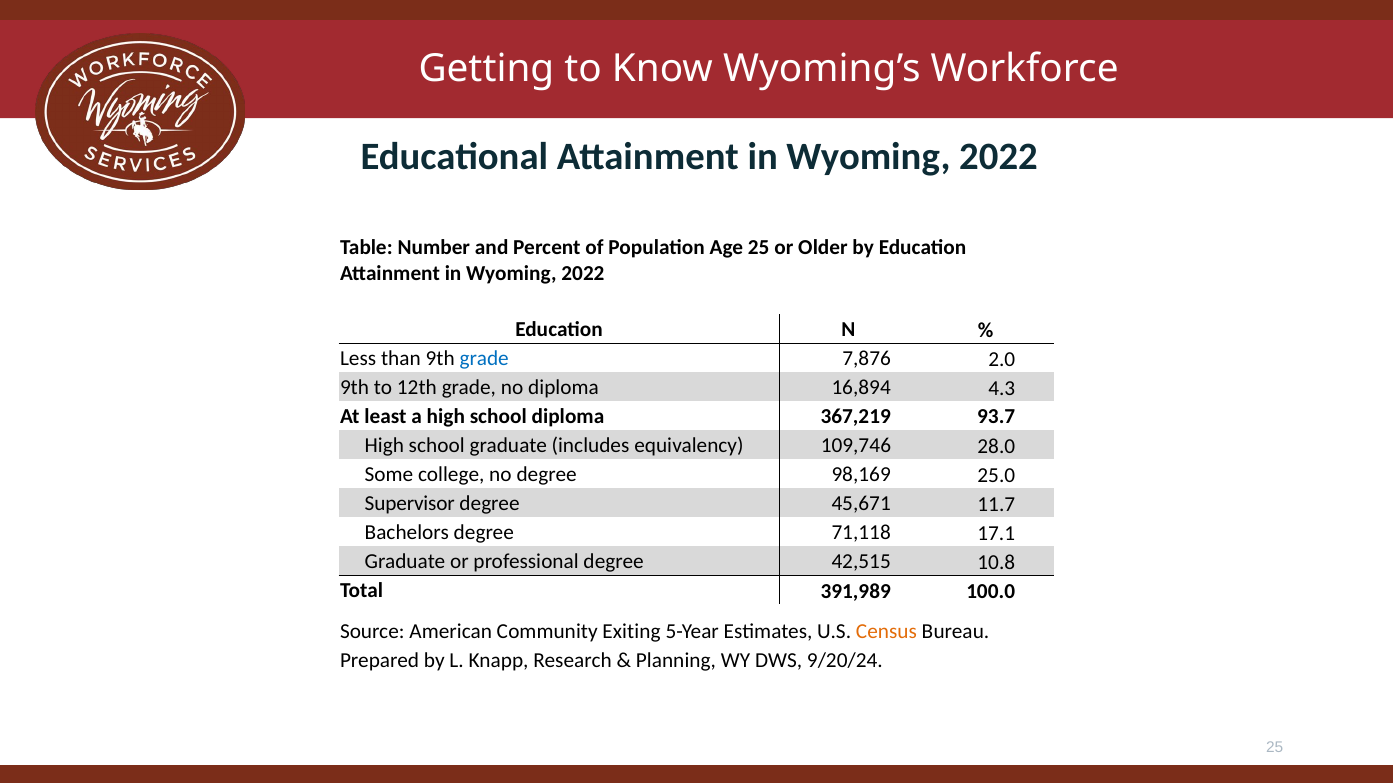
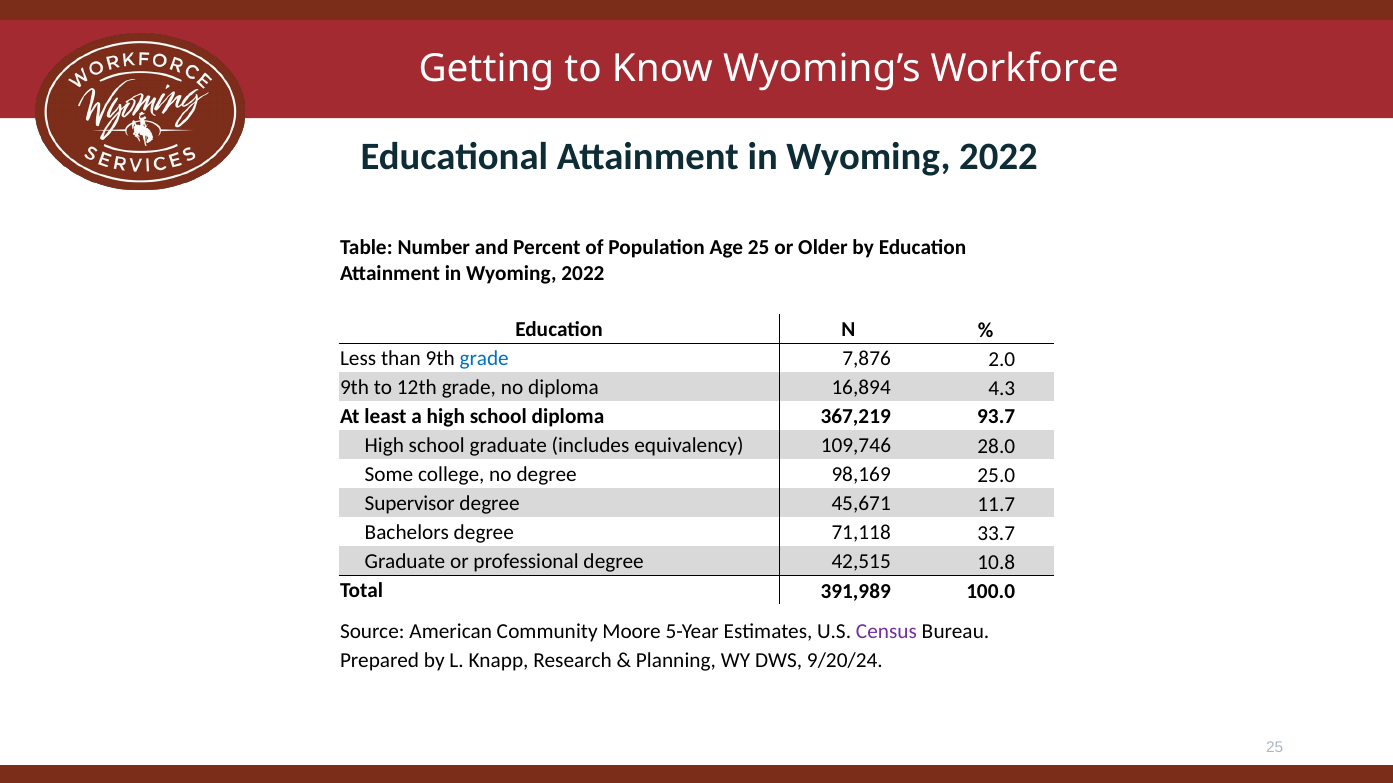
17.1: 17.1 -> 33.7 (996, 534)
Exiting: Exiting -> Moore (632, 632)
Census colour: orange -> purple (886, 632)
